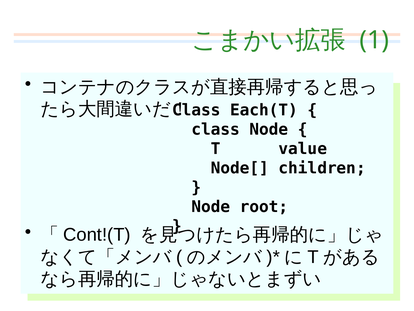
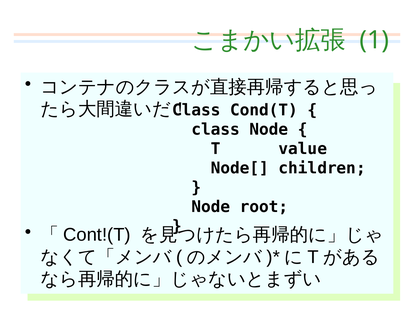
Each(T: Each(T -> Cond(T (264, 110)
